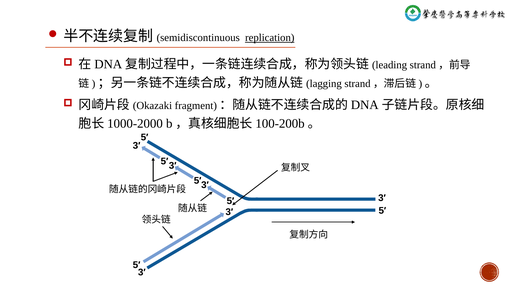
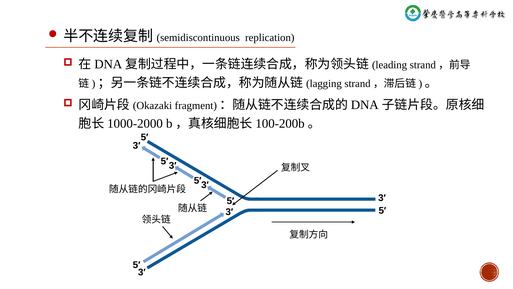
replication underline: present -> none (270, 38)
